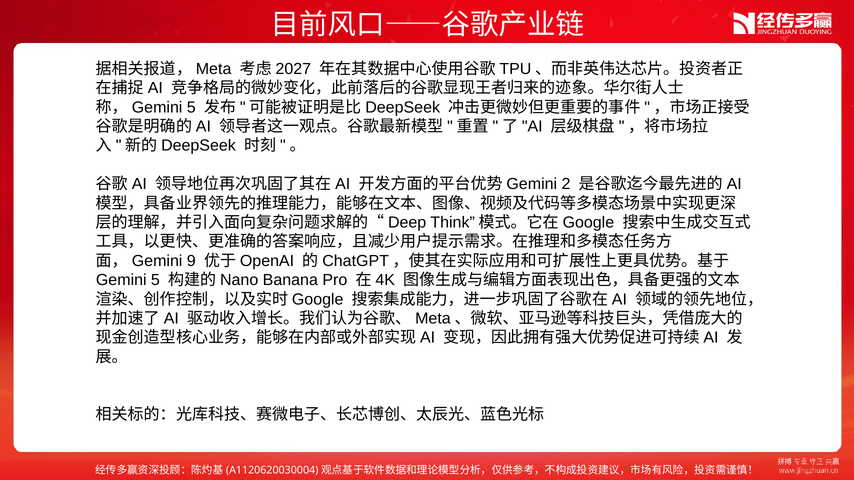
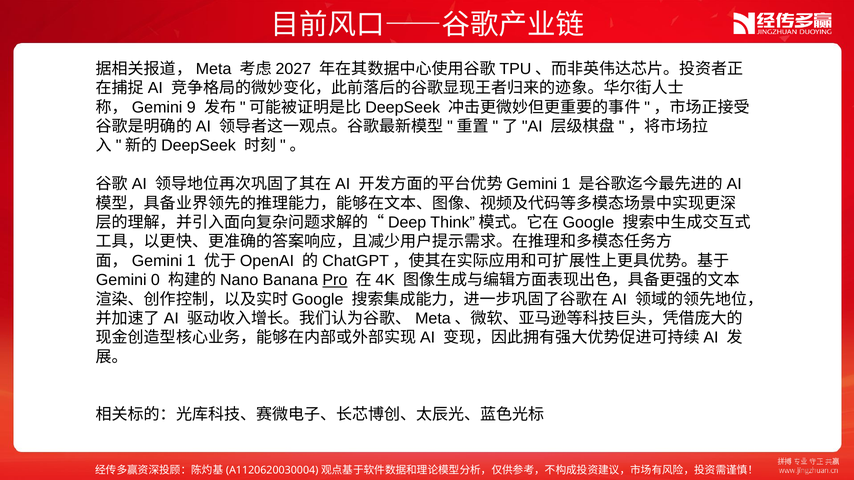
5: 5 -> 9 (191, 107)
2: 2 -> 1 (566, 184)
9: 9 -> 1 (191, 261)
5: 5 -> 0 (155, 280)
Pro underline: none -> present (335, 280)
